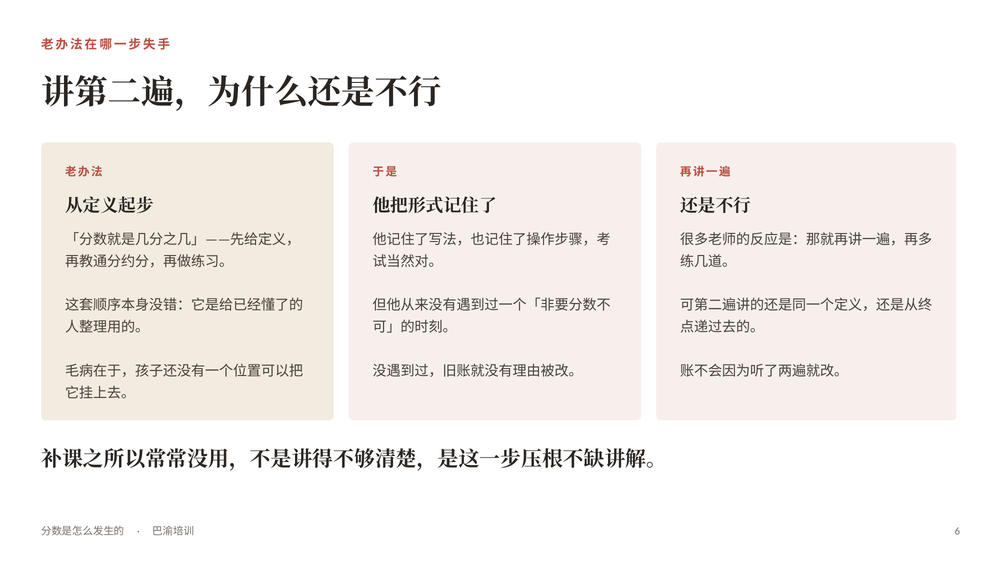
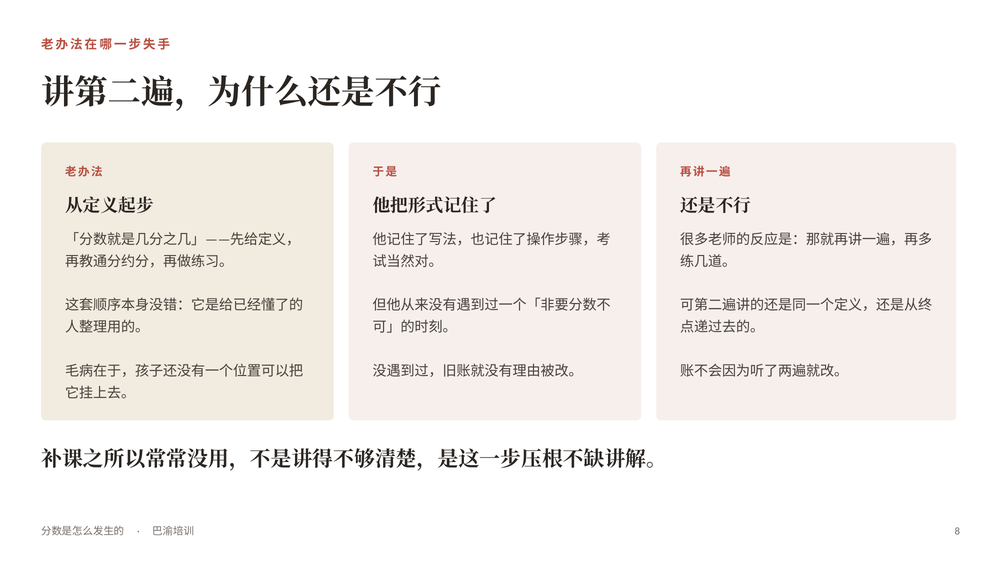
6: 6 -> 8 (957, 531)
